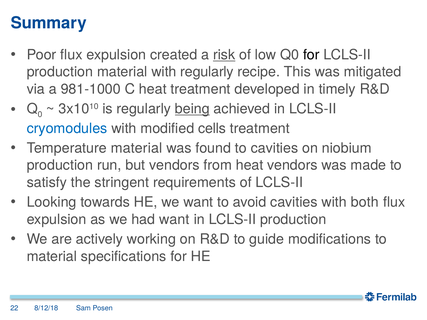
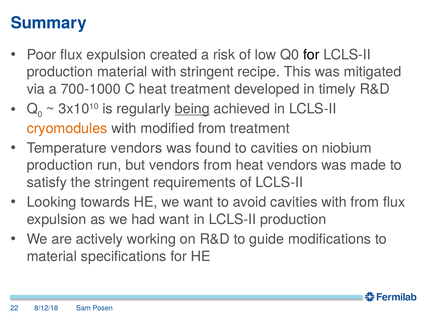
risk underline: present -> none (224, 55)
with regularly: regularly -> stringent (207, 72)
981-1000: 981-1000 -> 700-1000 (91, 89)
cryomodules colour: blue -> orange (67, 128)
modified cells: cells -> from (212, 128)
Temperature material: material -> vendors (137, 148)
with both: both -> from (365, 202)
